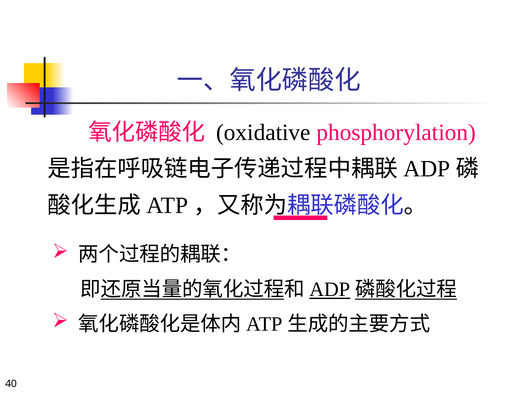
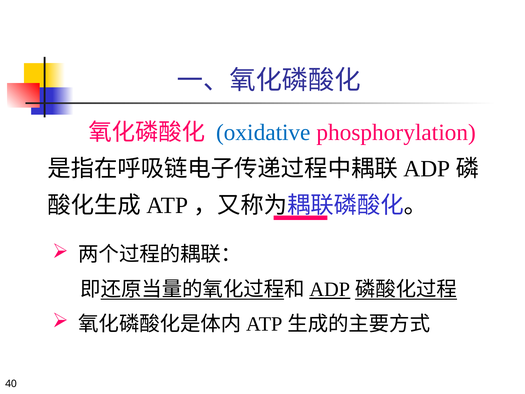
oxidative colour: black -> blue (263, 132)
